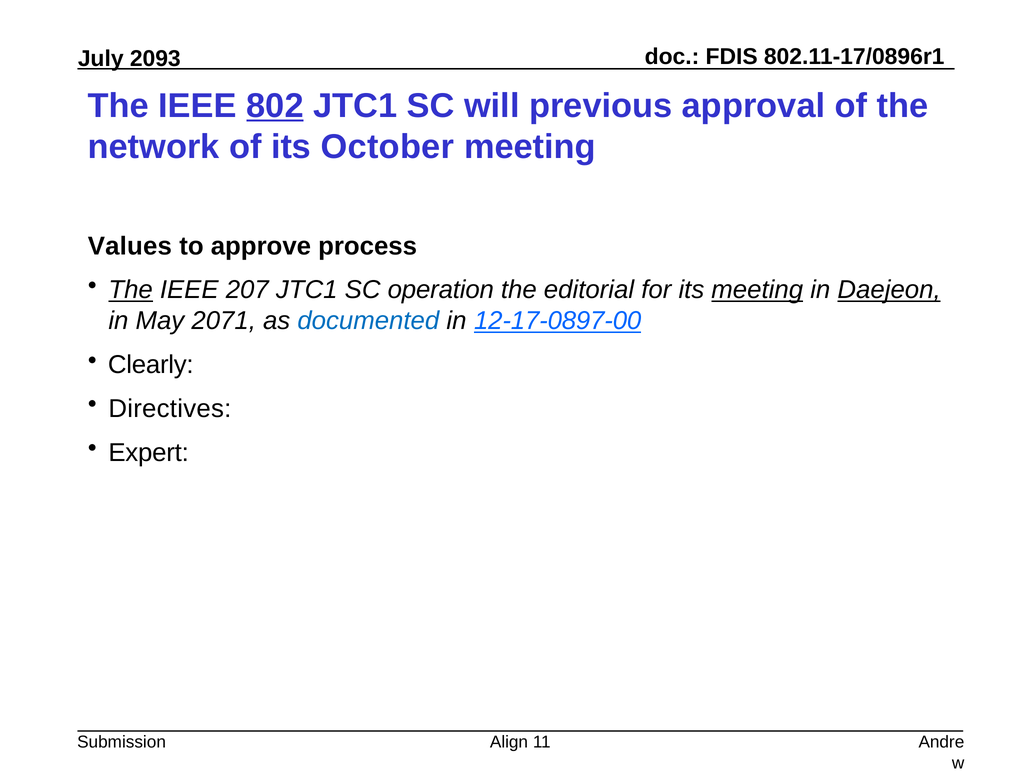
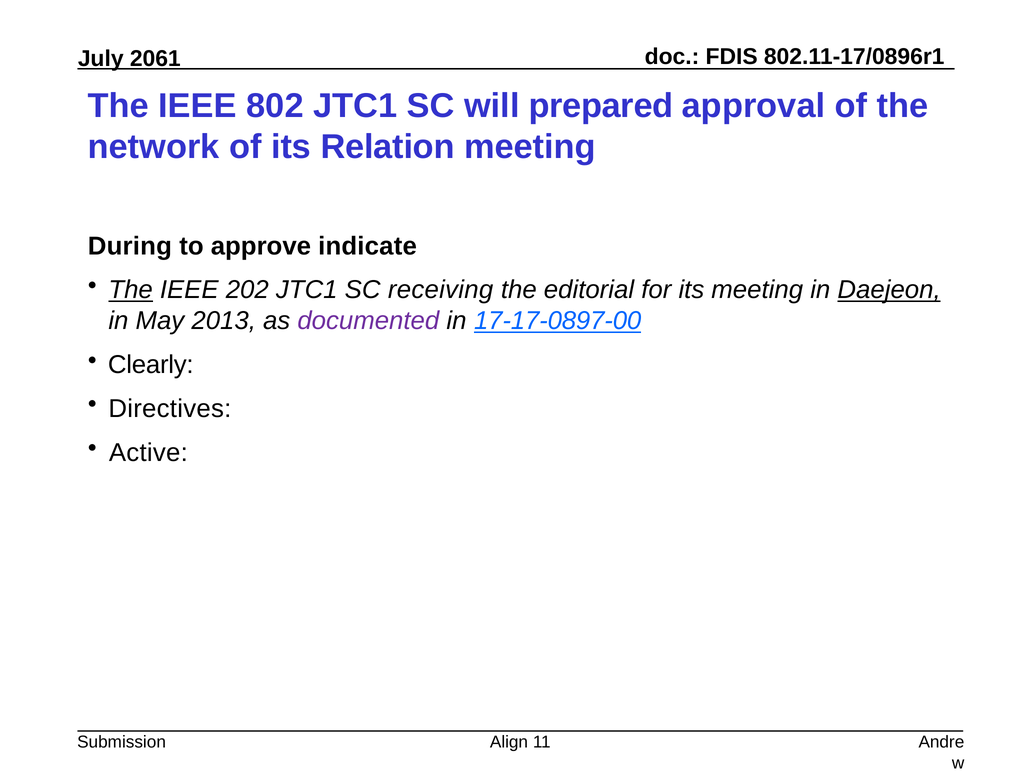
2093: 2093 -> 2061 (155, 59)
802 underline: present -> none (275, 106)
previous: previous -> prepared (601, 106)
October: October -> Relation (388, 147)
Values: Values -> During (130, 246)
process: process -> indicate (368, 246)
207: 207 -> 202 (247, 290)
operation: operation -> receiving (441, 290)
meeting underline: present -> none (757, 290)
2071: 2071 -> 2013 (224, 321)
documented colour: blue -> purple (368, 321)
12-17-0897-00: 12-17-0897-00 -> 17-17-0897-00 (558, 321)
Expert: Expert -> Active (148, 453)
